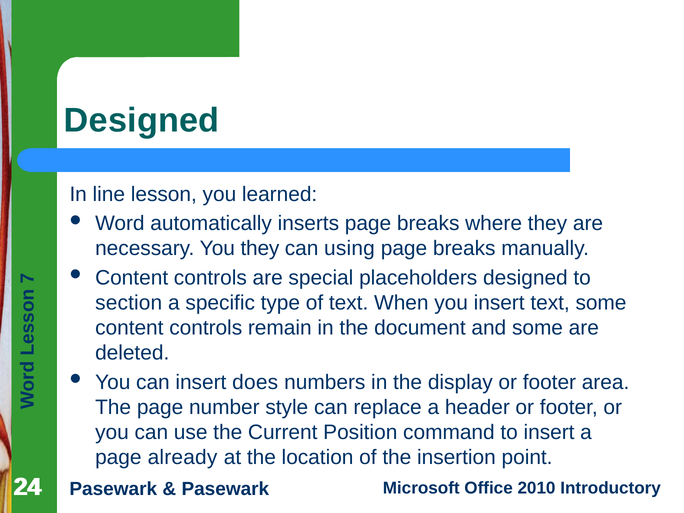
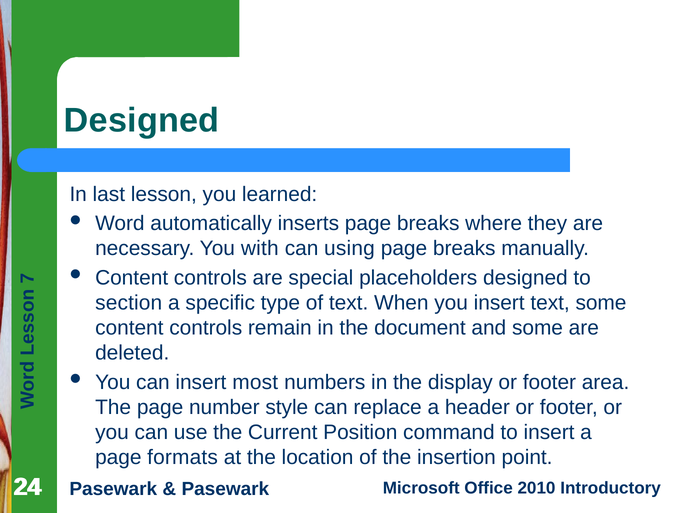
line: line -> last (109, 194)
You they: they -> with (260, 248)
does: does -> most (255, 382)
already: already -> formats (183, 457)
